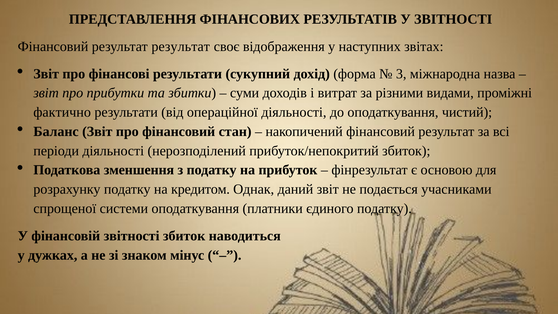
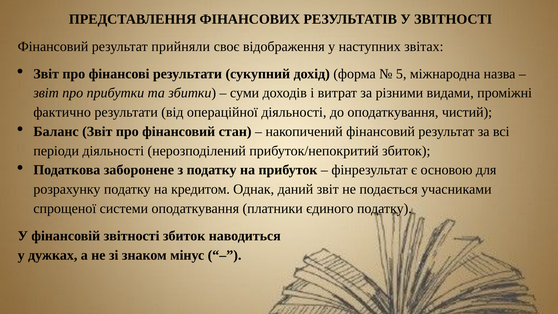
результат результат: результат -> прийняли (181, 46)
3: 3 -> 5 (401, 74)
зменшення: зменшення -> заборонене (139, 170)
